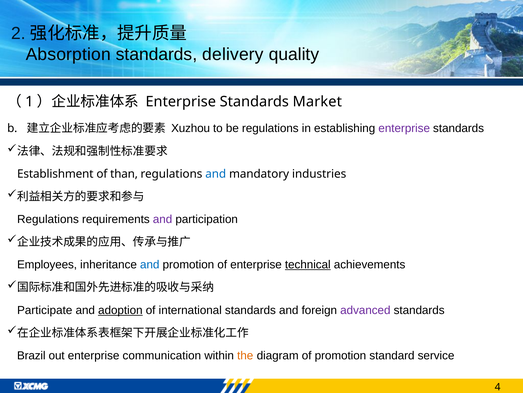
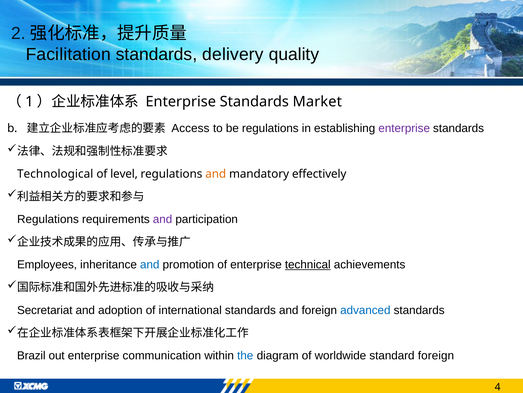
Absorption: Absorption -> Facilitation (68, 54)
Xuzhou: Xuzhou -> Access (190, 128)
Establishment: Establishment -> Technological (55, 174)
than: than -> level (124, 174)
and colour: blue -> orange (216, 174)
industries: industries -> effectively (319, 174)
Participate: Participate -> Secretariat (45, 310)
adoption underline: present -> none (120, 310)
advanced colour: purple -> blue (365, 310)
the colour: orange -> blue (245, 355)
of promotion: promotion -> worldwide (340, 355)
standard service: service -> foreign (436, 355)
